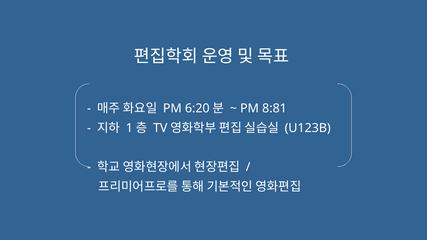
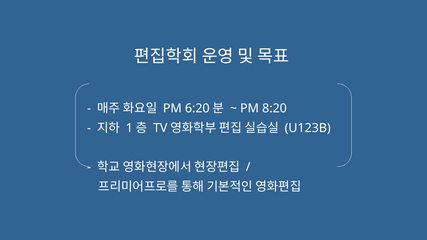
8:81: 8:81 -> 8:20 (275, 109)
